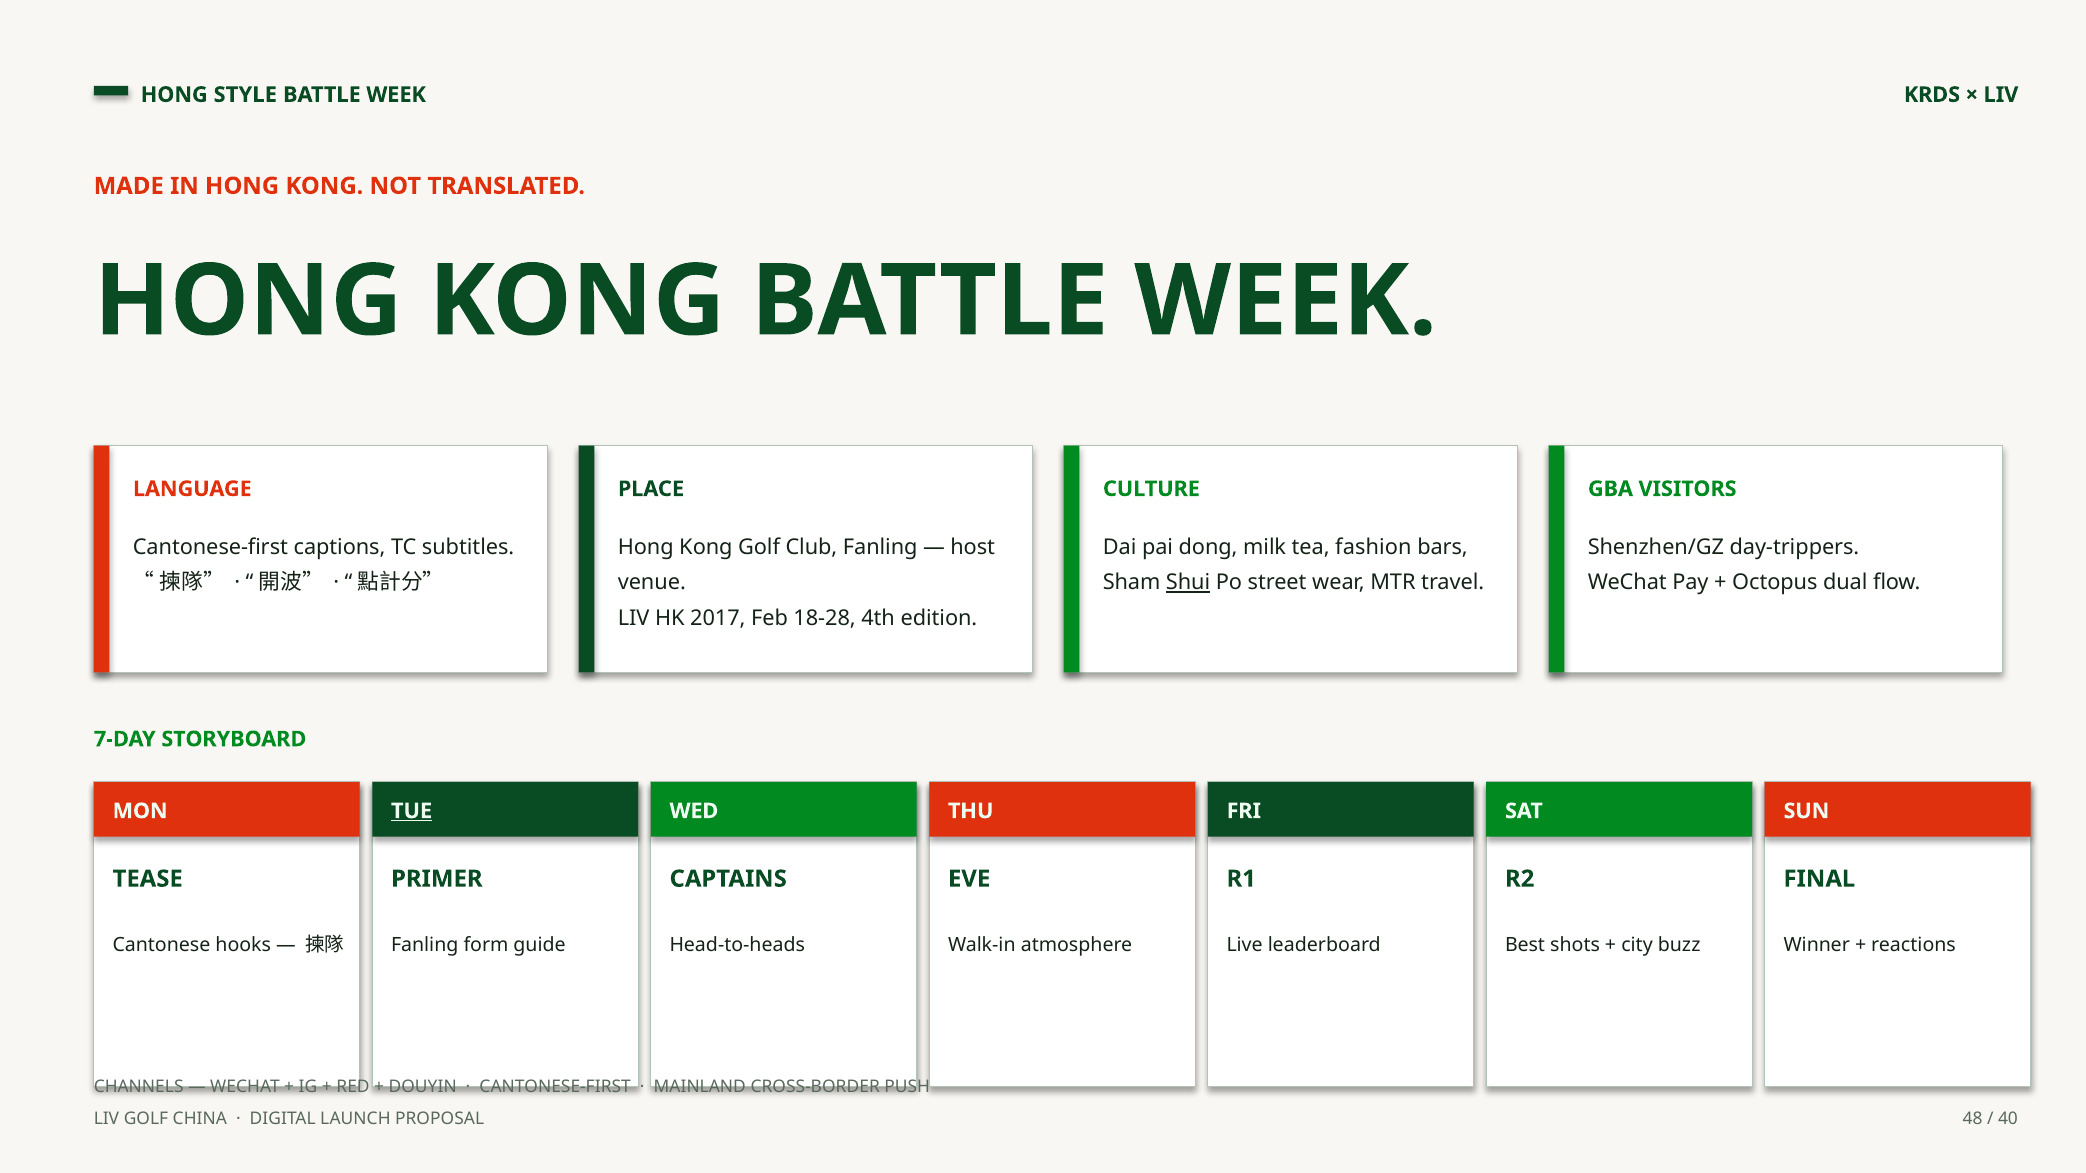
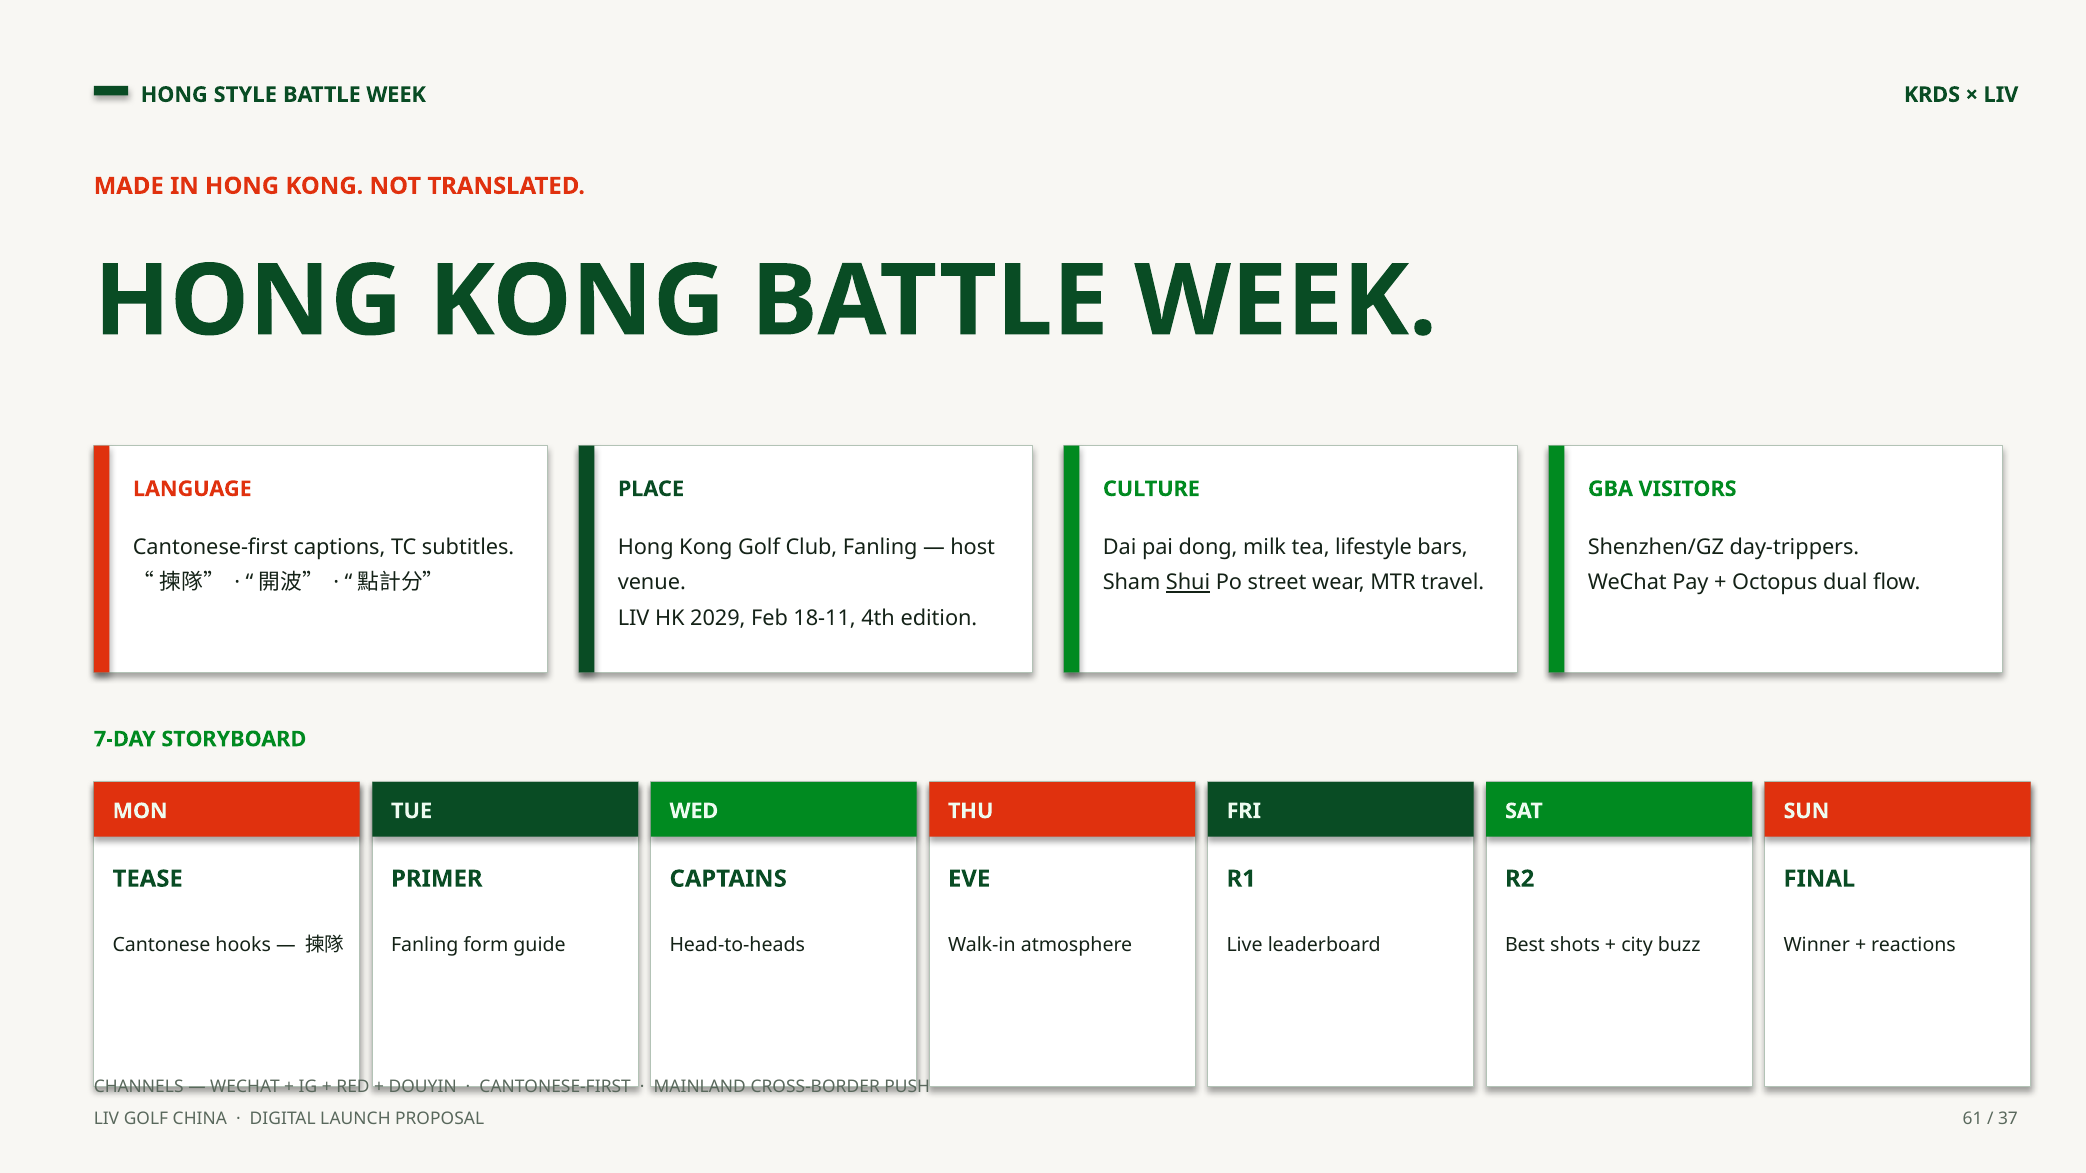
fashion: fashion -> lifestyle (1374, 548)
2017: 2017 -> 2029 (718, 618)
18-28: 18-28 -> 18-11 (825, 618)
TUE underline: present -> none (412, 811)
48: 48 -> 61 (1973, 1119)
40: 40 -> 37 (2008, 1119)
